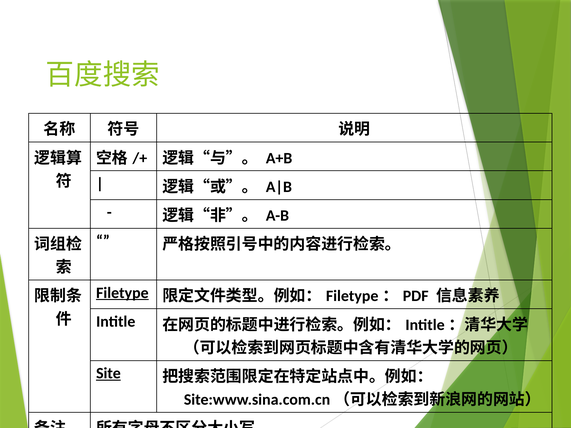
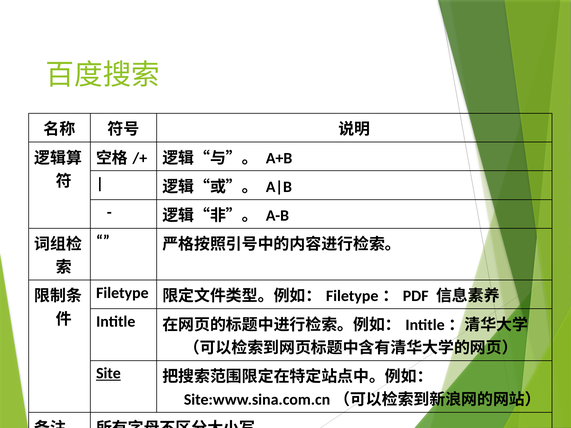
Filetype underline: present -> none (122, 293)
